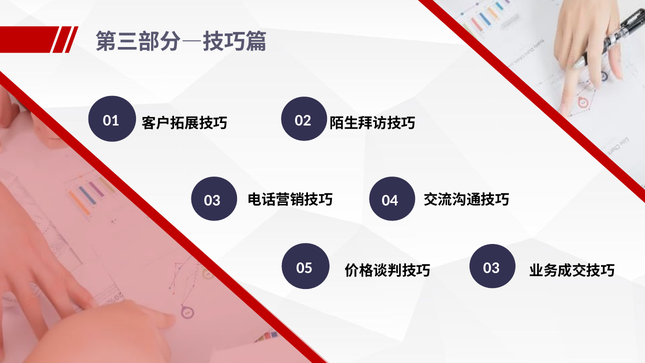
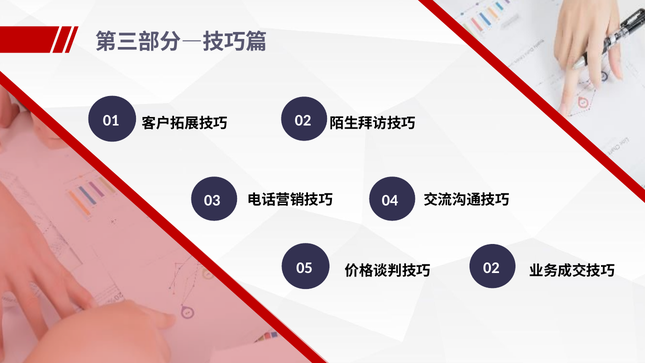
03: 03 -> 02 (491, 268)
